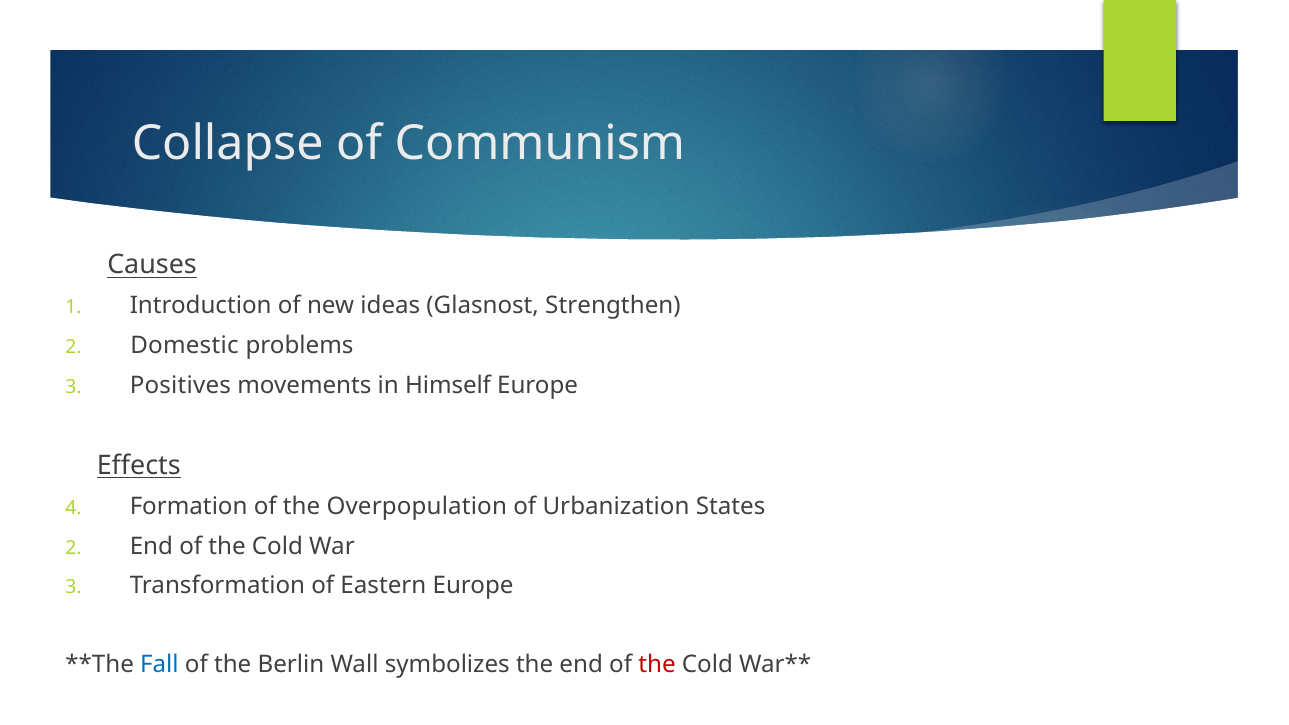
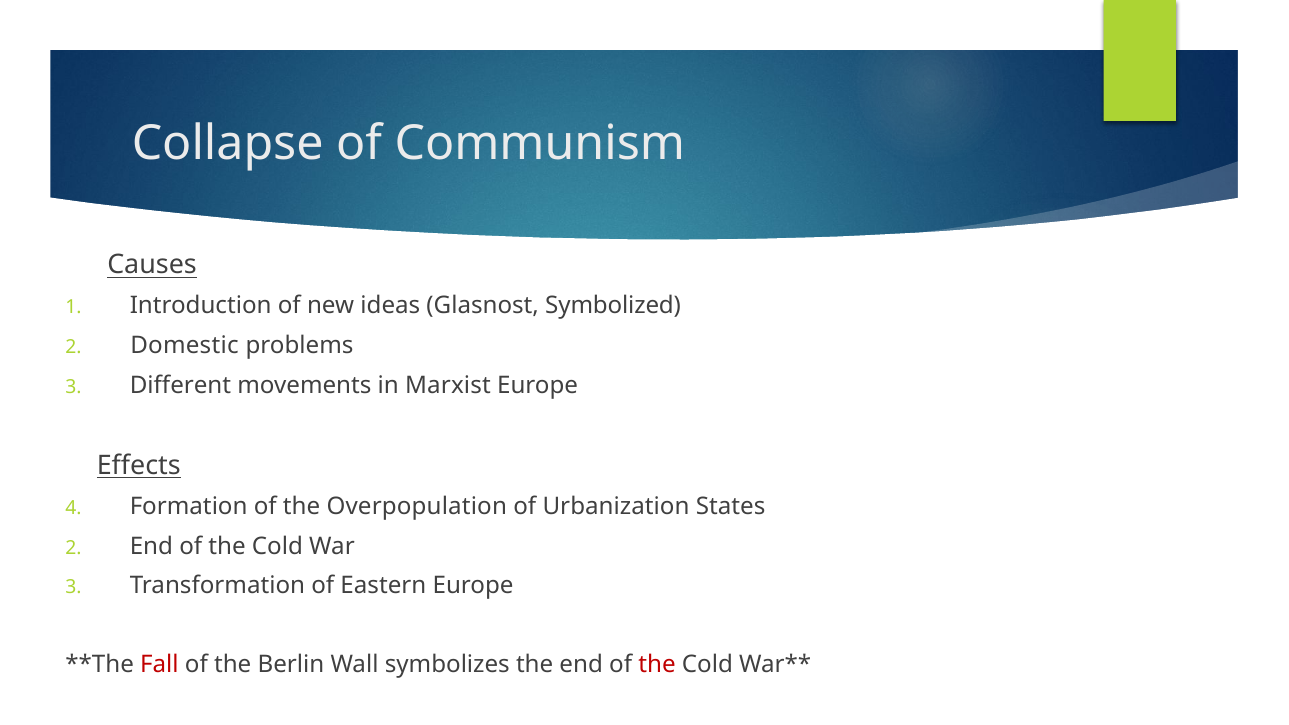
Strengthen: Strengthen -> Symbolized (613, 306)
Positives: Positives -> Different (180, 385)
Himself: Himself -> Marxist (448, 385)
Fall colour: blue -> red (159, 665)
